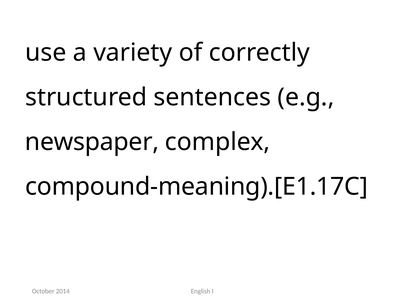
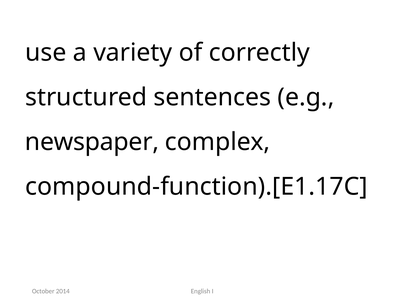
compound-meaning).[E1.17C: compound-meaning).[E1.17C -> compound-function).[E1.17C (196, 187)
